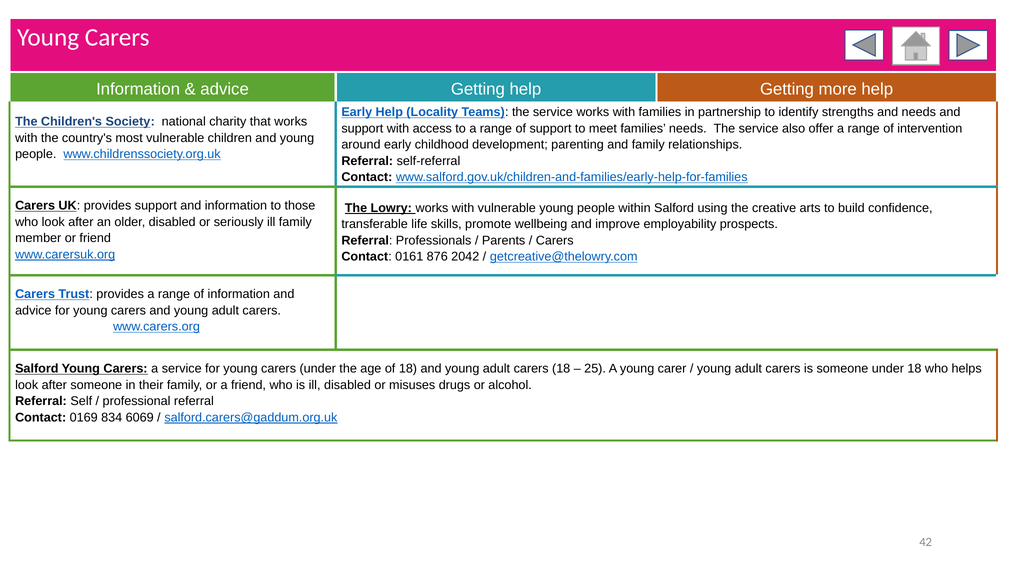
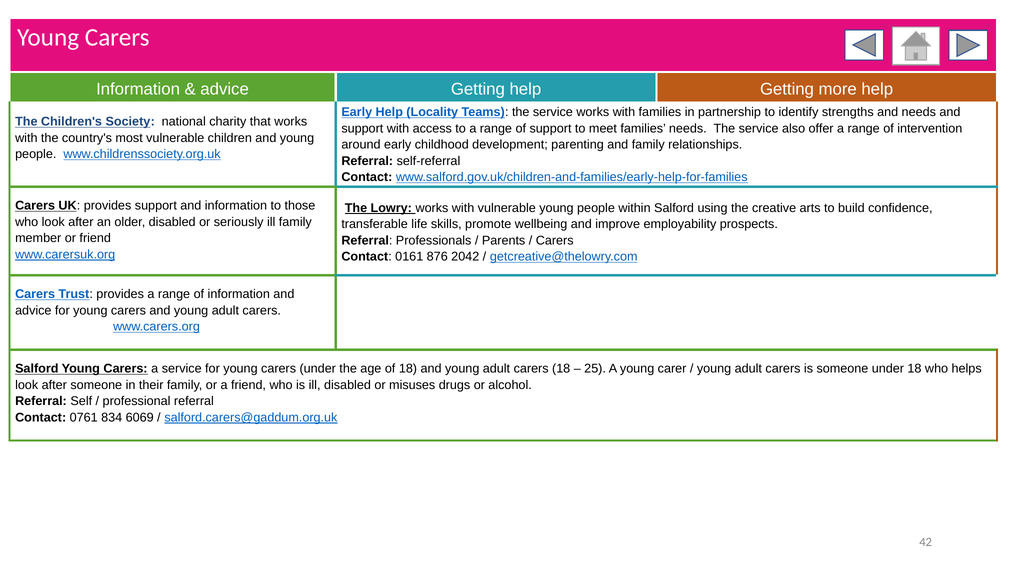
0169: 0169 -> 0761 (84, 417)
